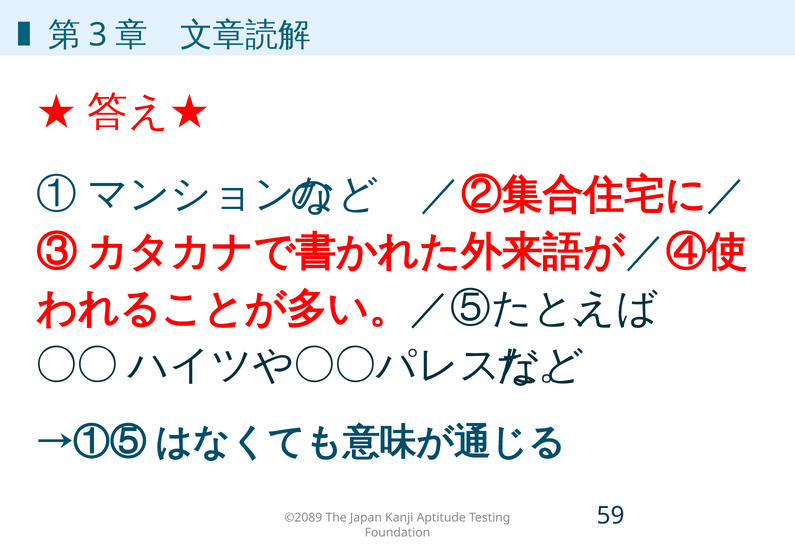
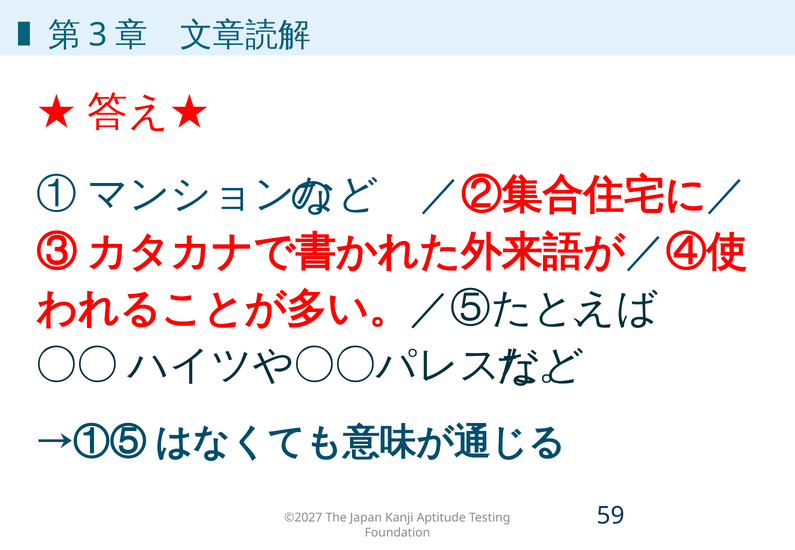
©2089: ©2089 -> ©2027 (303, 518)
